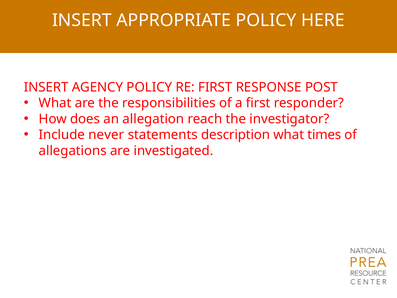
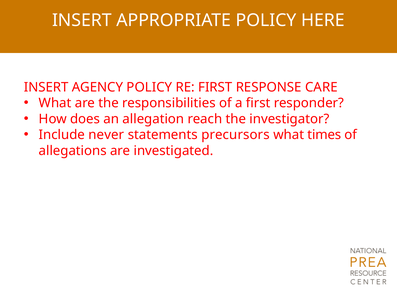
POST: POST -> CARE (321, 87)
description: description -> precursors (235, 135)
